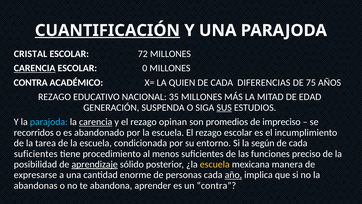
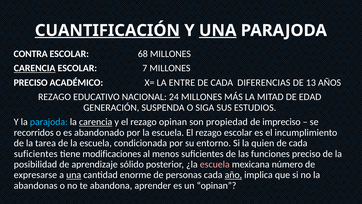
UNA underline: none -> present (218, 30)
CRISTAL: CRISTAL -> CONTRA (31, 54)
72: 72 -> 68 (143, 54)
0: 0 -> 7 (145, 68)
CONTRA: CONTRA -> PRECISO (31, 82)
QUIEN: QUIEN -> ENTRE (182, 82)
75: 75 -> 13 (311, 82)
35: 35 -> 24 (174, 97)
SUS underline: present -> none (224, 107)
promedios: promedios -> propiedad (227, 122)
según: según -> quien (263, 143)
procedimiento: procedimiento -> modificaciones (112, 153)
aprendizaje underline: present -> none (95, 164)
escuela colour: yellow -> pink (215, 164)
manera: manera -> número (287, 164)
una underline: none -> present (74, 175)
un contra: contra -> opinan (217, 185)
